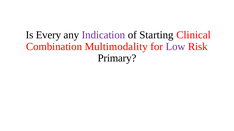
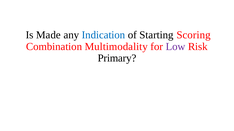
Every: Every -> Made (48, 35)
Indication colour: purple -> blue (103, 35)
Clinical: Clinical -> Scoring (194, 35)
